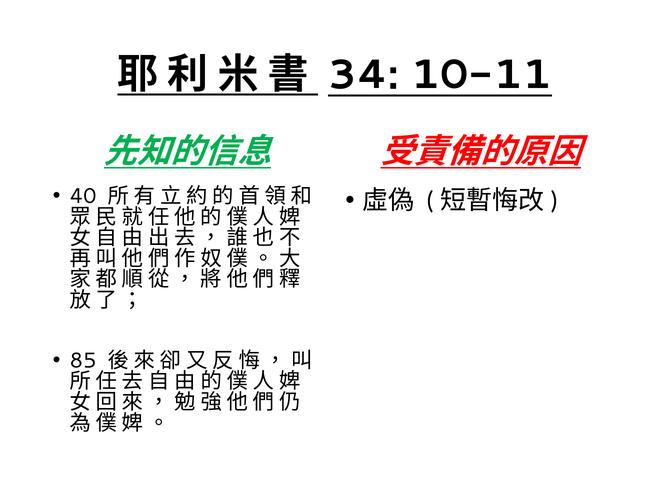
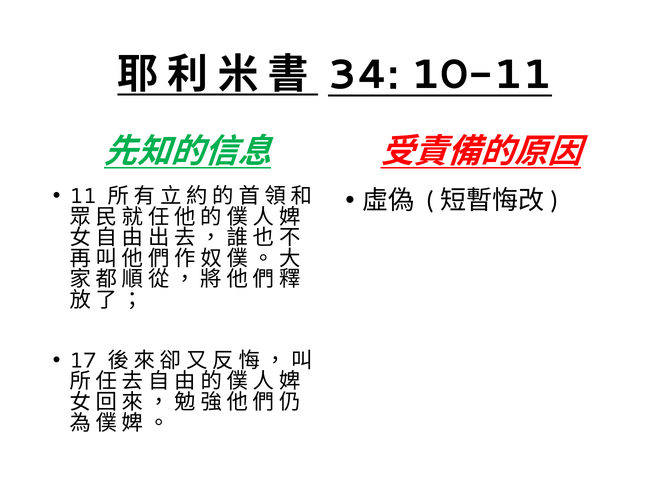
40: 40 -> 11 (83, 196)
85: 85 -> 17 (83, 360)
